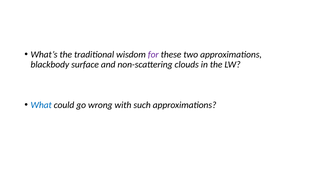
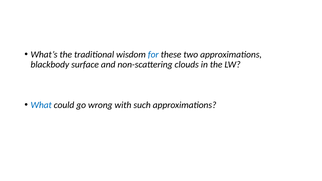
for colour: purple -> blue (153, 54)
